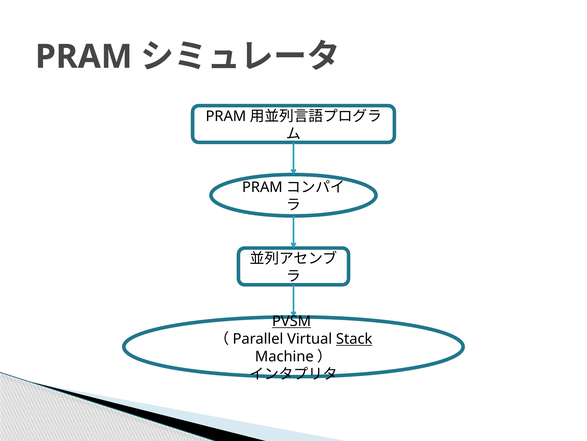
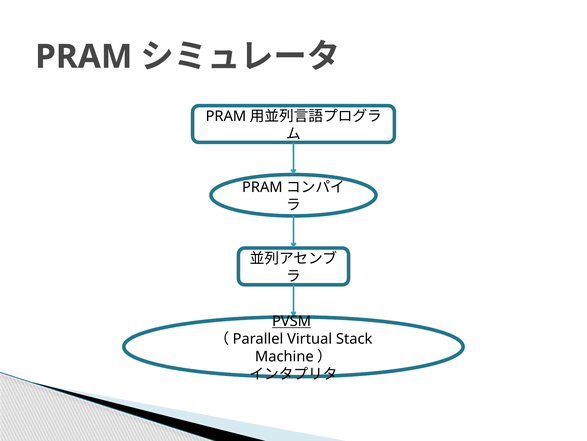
Stack underline: present -> none (354, 338)
